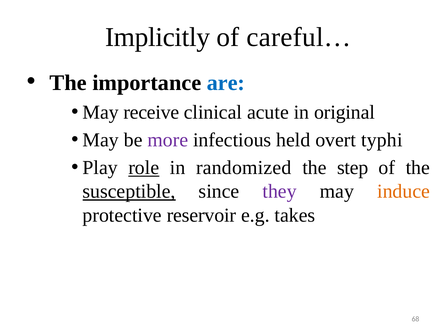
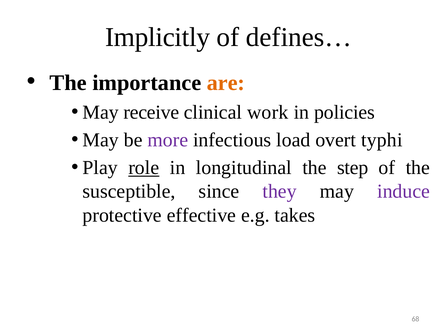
careful…: careful… -> defines… (299, 37)
are colour: blue -> orange (226, 83)
acute: acute -> work (268, 112)
original: original -> policies (344, 112)
held: held -> load (293, 140)
randomized: randomized -> longitudinal (244, 168)
susceptible underline: present -> none (129, 192)
induce colour: orange -> purple (404, 192)
reservoir: reservoir -> effective (201, 216)
